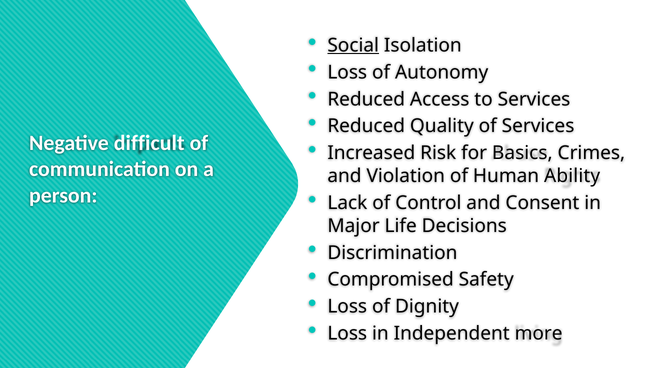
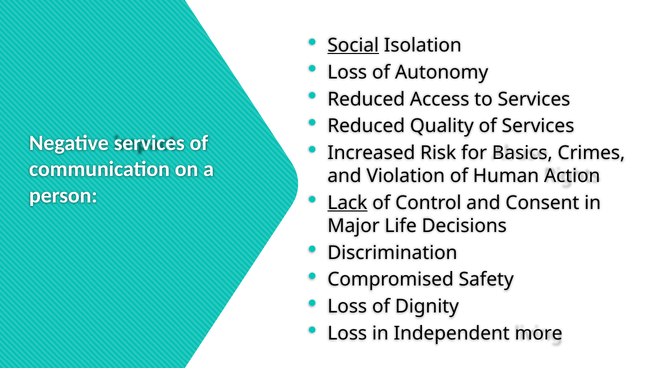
Negative difficult: difficult -> services (149, 143)
Ability: Ability -> Action (572, 176)
Lack underline: none -> present (347, 203)
